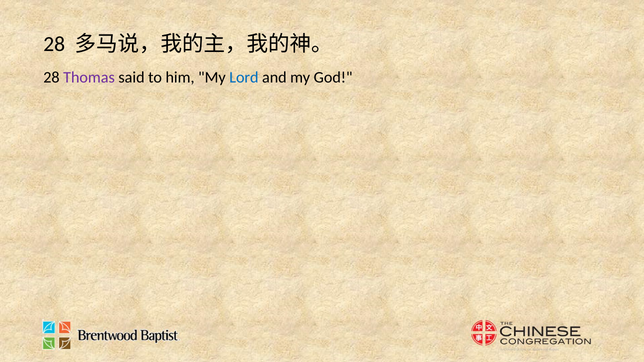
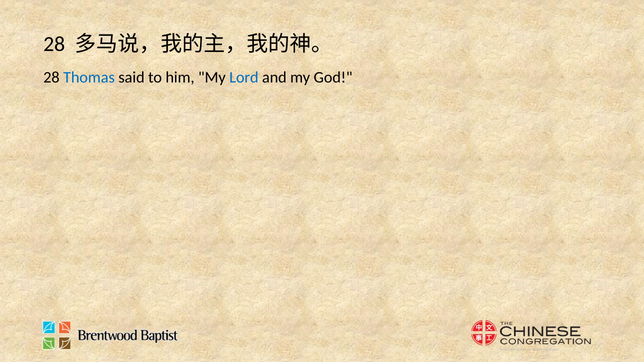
Thomas colour: purple -> blue (89, 77)
